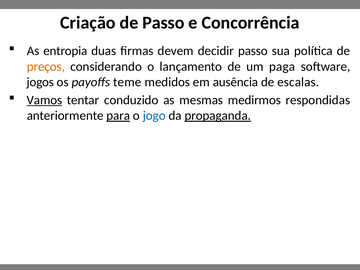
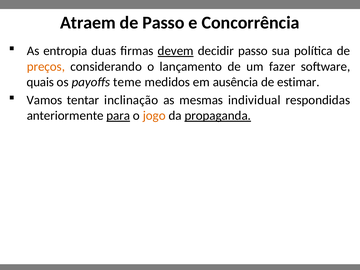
Criação: Criação -> Atraem (88, 23)
devem underline: none -> present (176, 51)
paga: paga -> fazer (282, 67)
jogos: jogos -> quais (40, 82)
escalas: escalas -> estimar (298, 82)
Vamos underline: present -> none (44, 100)
conduzido: conduzido -> inclinação (131, 100)
medirmos: medirmos -> individual (254, 100)
jogo colour: blue -> orange (154, 116)
